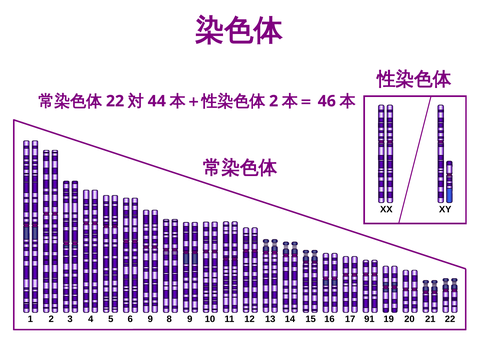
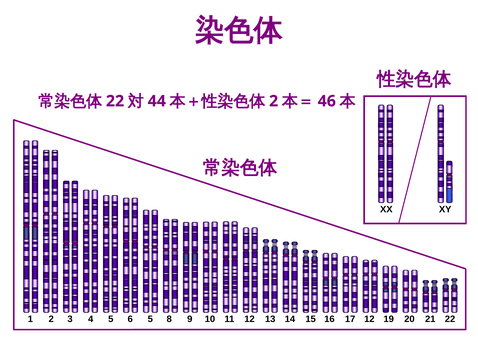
6 9: 9 -> 5 (150, 319)
17 91: 91 -> 12 (369, 319)
